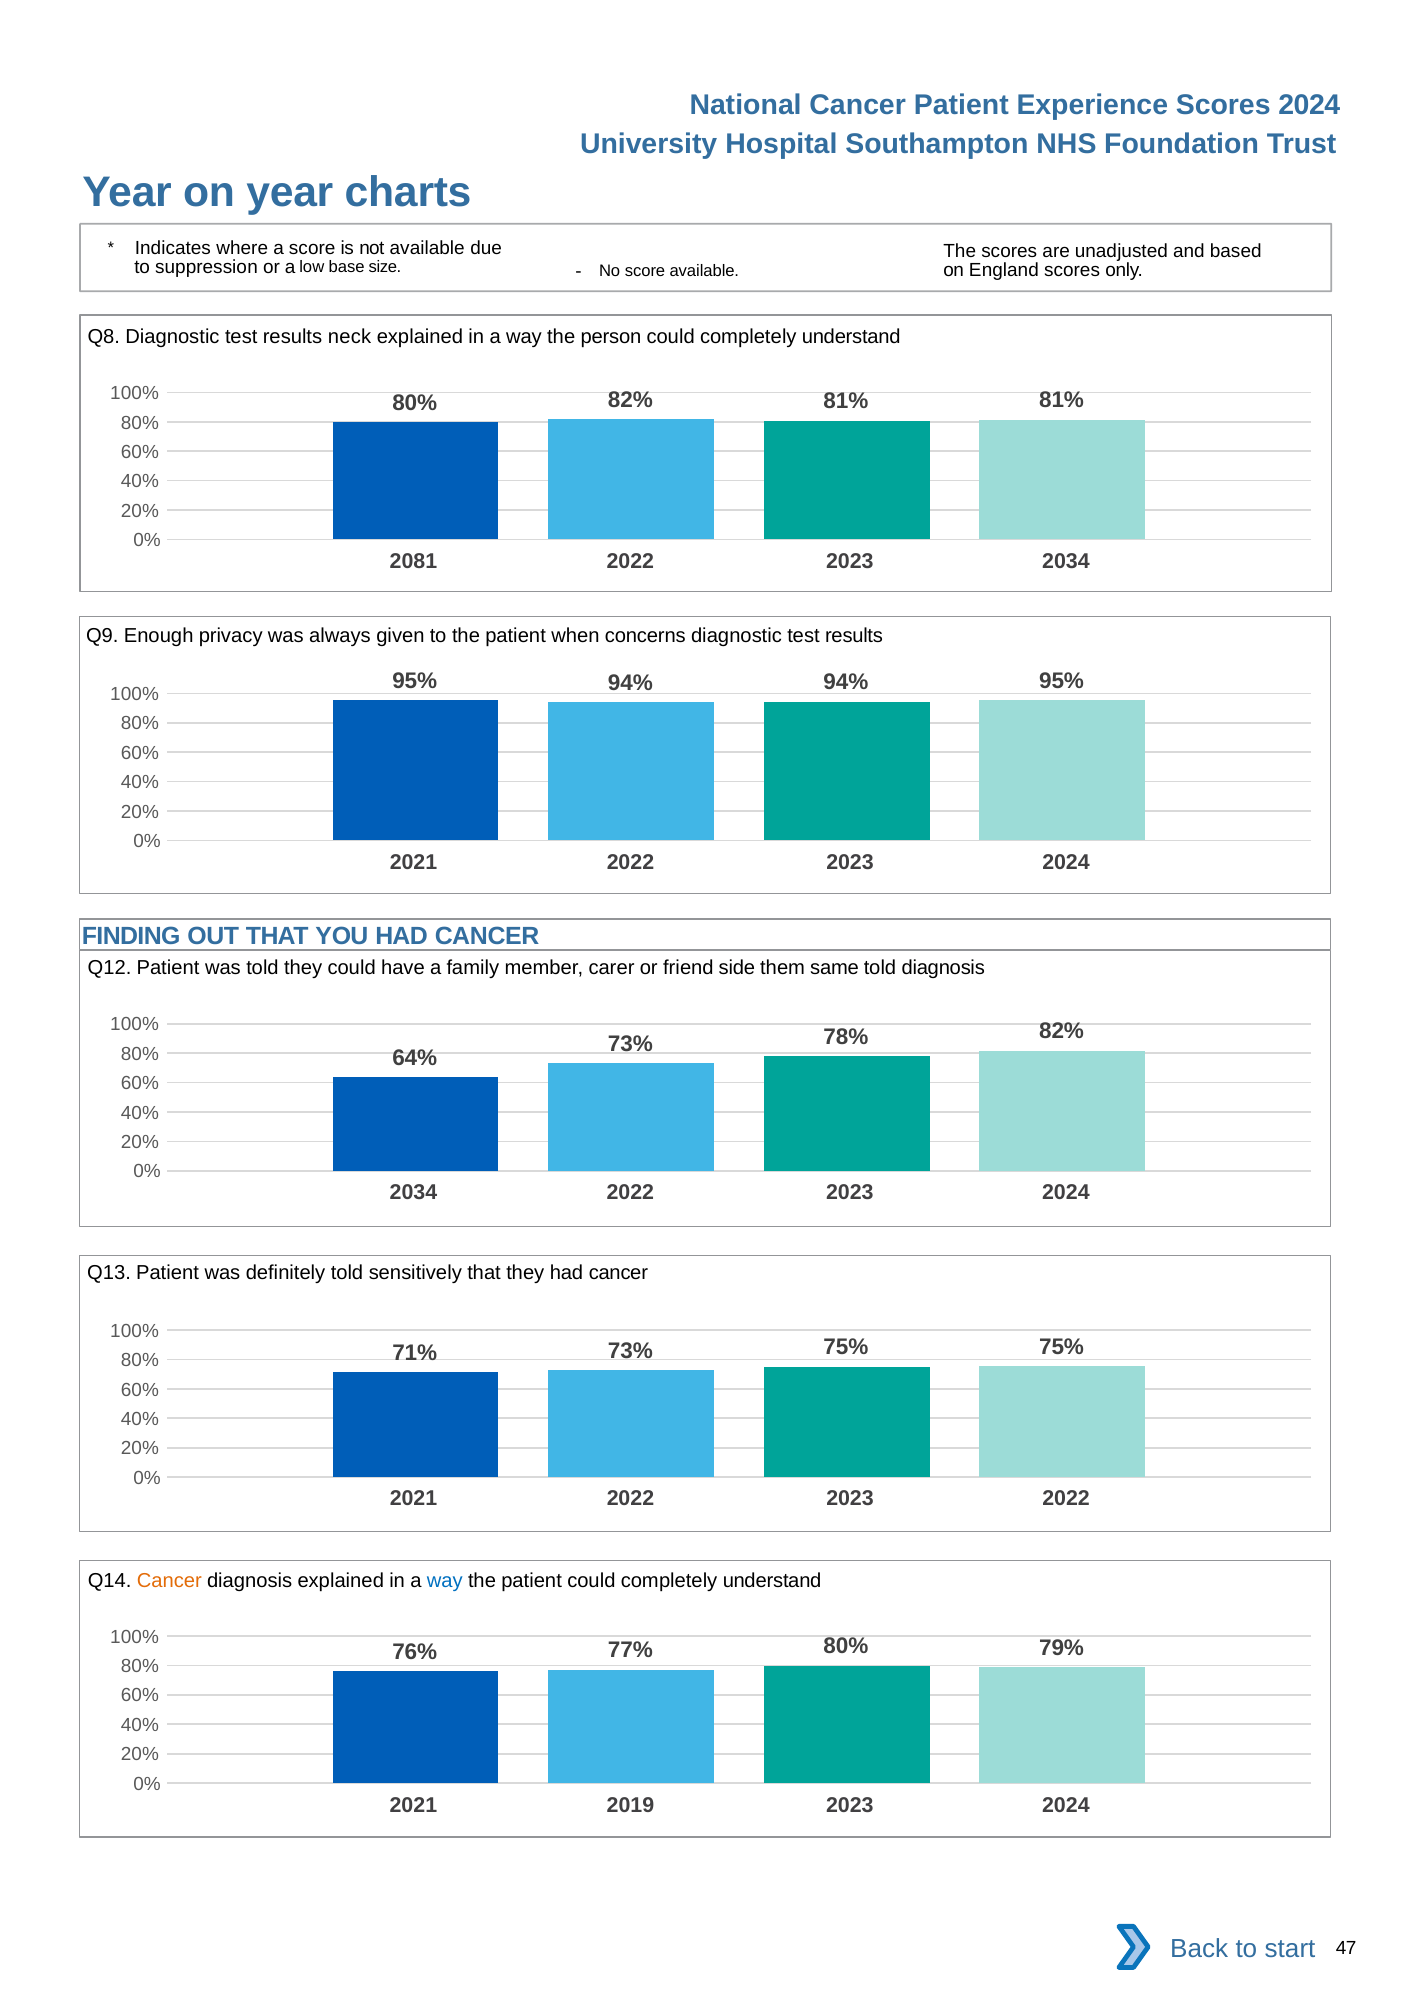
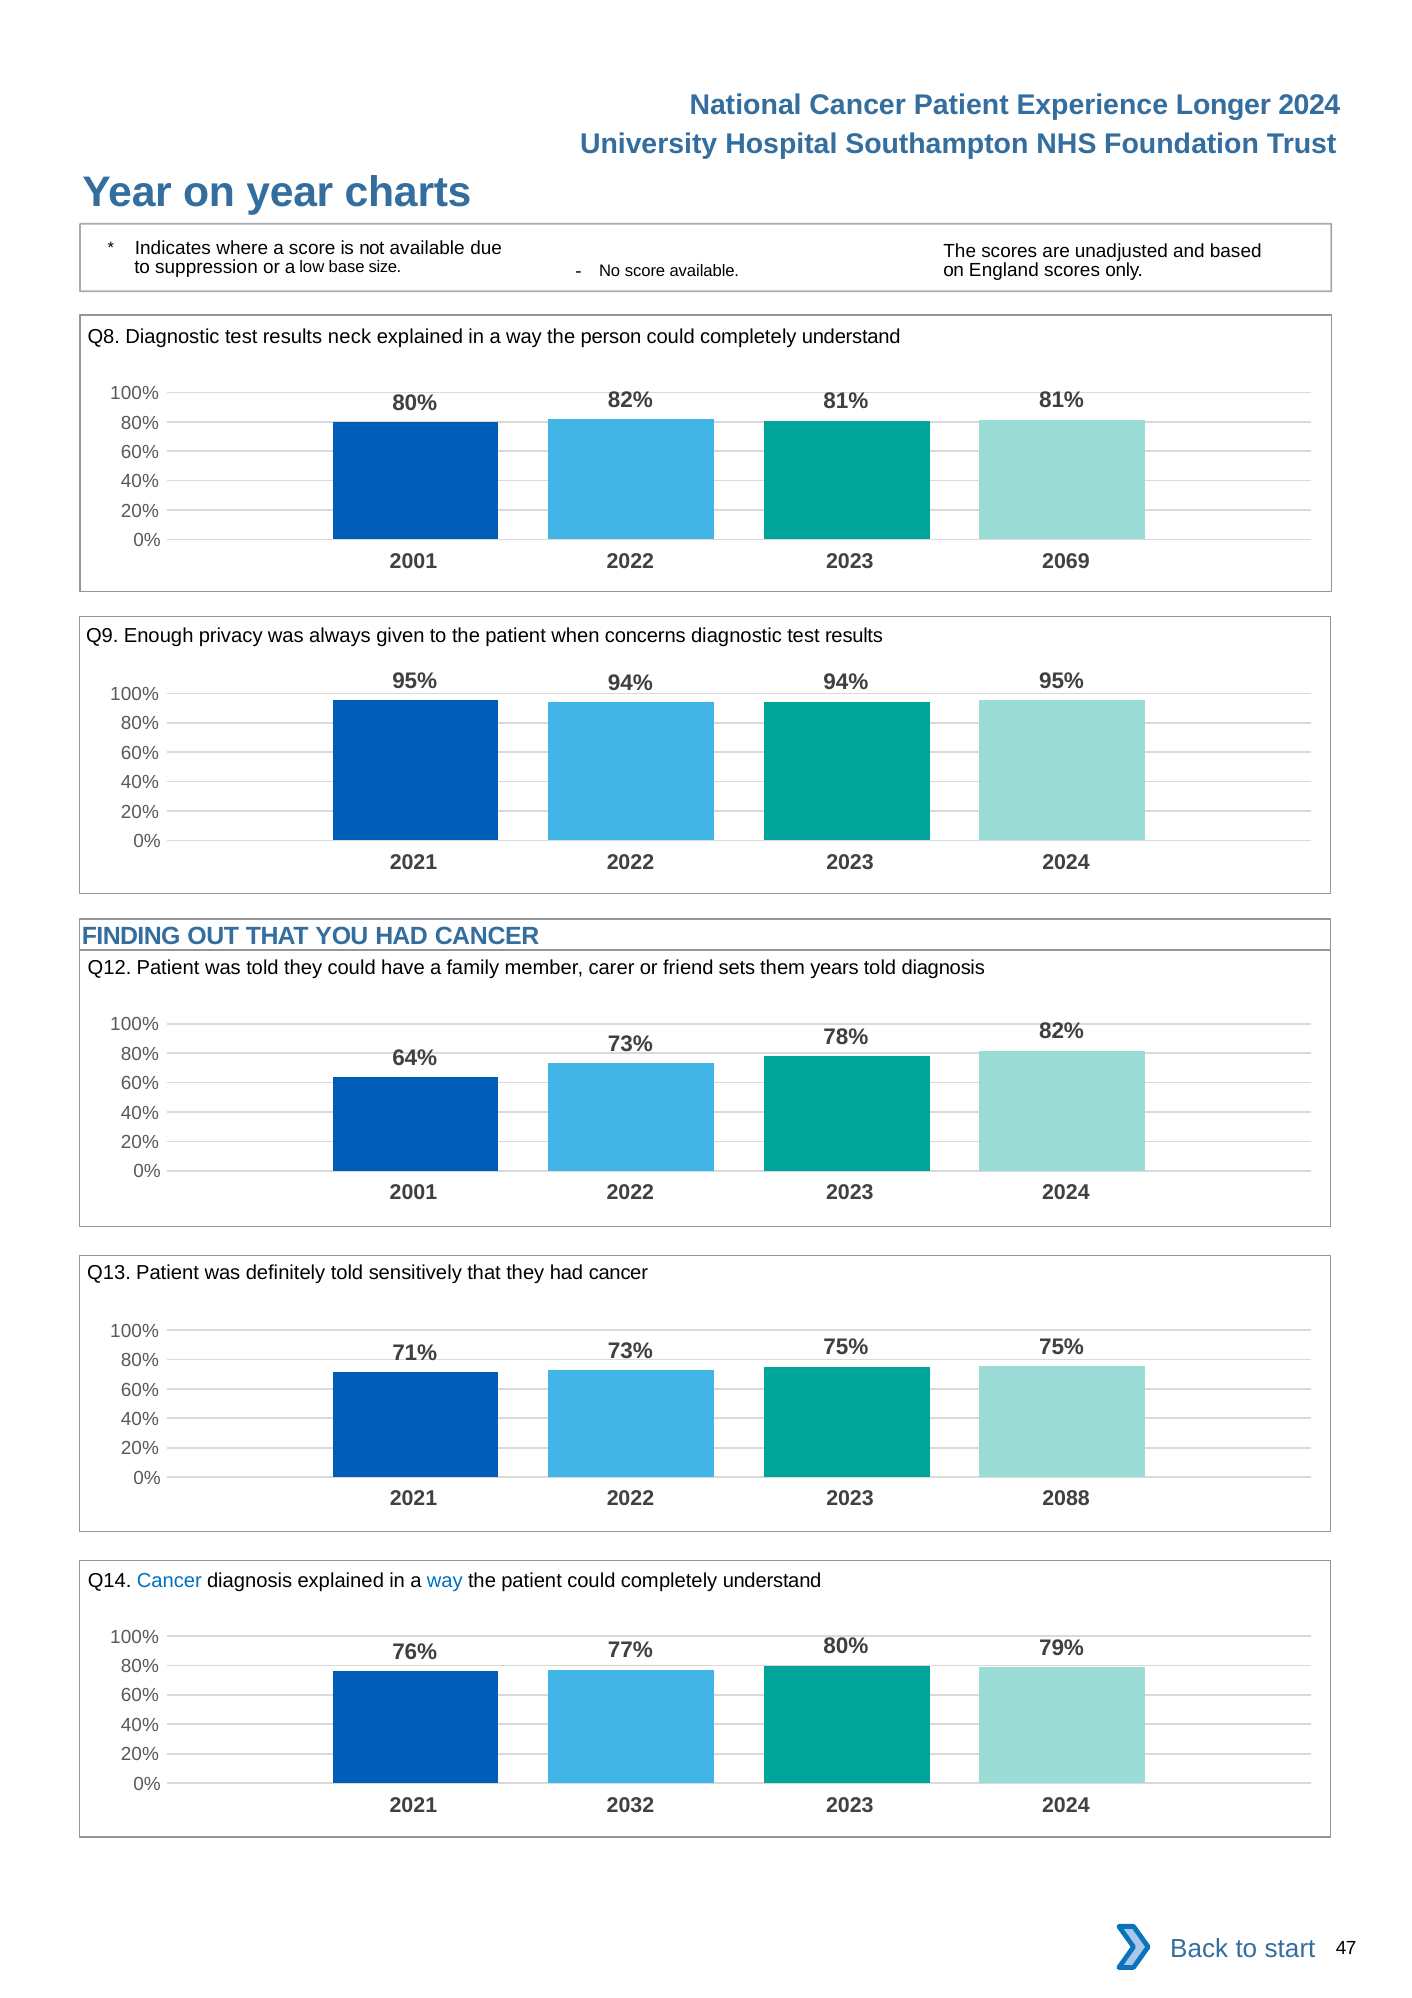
Experience Scores: Scores -> Longer (1223, 105)
2081: 2081 -> 2001 (413, 561)
2023 2034: 2034 -> 2069 (1066, 561)
side: side -> sets (737, 968)
same: same -> years (835, 968)
2034: 2034 -> 2001 (413, 1193)
2023 2022: 2022 -> 2088 (1066, 1499)
Cancer colour: orange -> blue (169, 1581)
2019: 2019 -> 2032 (630, 1805)
